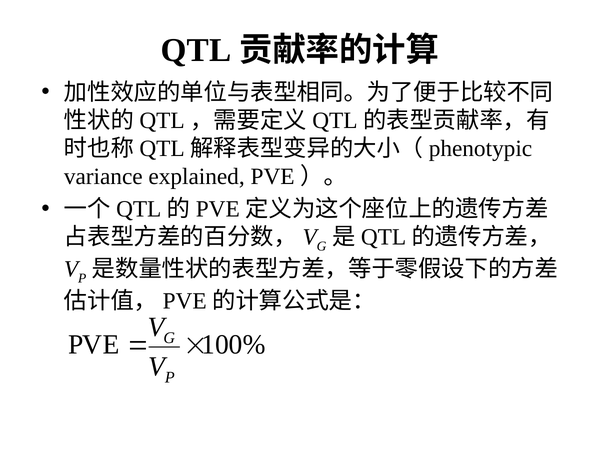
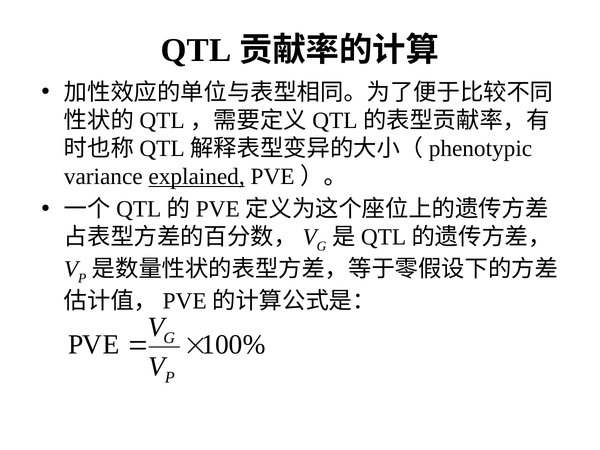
explained underline: none -> present (197, 176)
